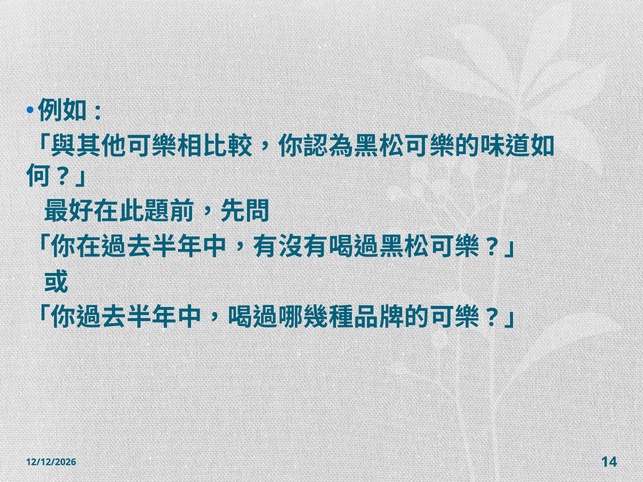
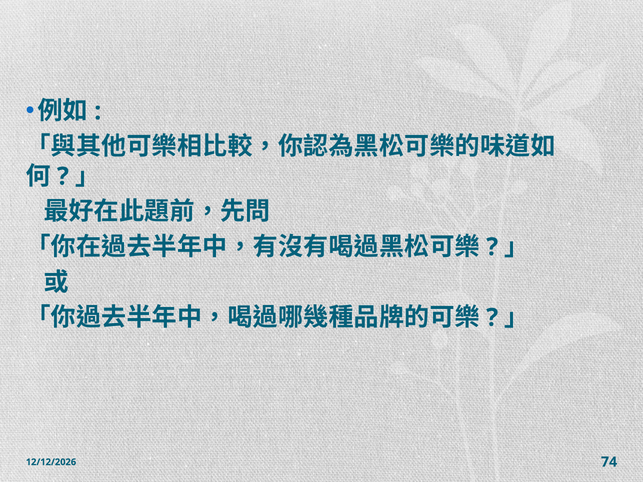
14: 14 -> 74 (609, 462)
